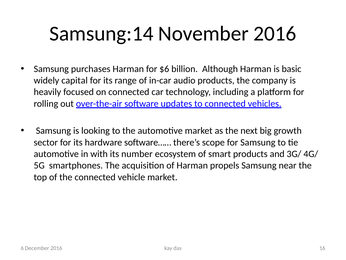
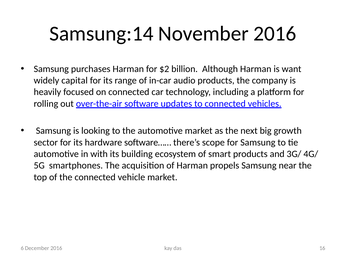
$6: $6 -> $2 (164, 69)
basic: basic -> want (292, 69)
number: number -> building (137, 154)
